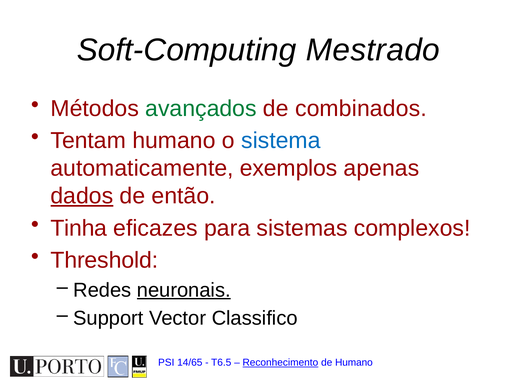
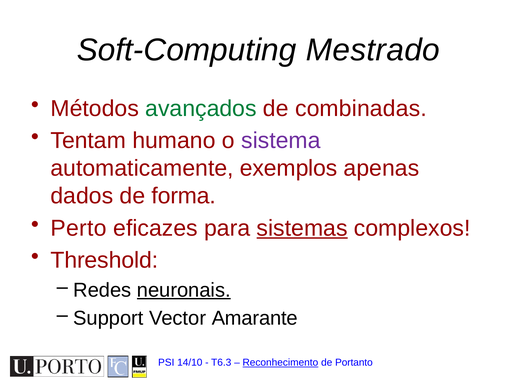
combinados: combinados -> combinadas (361, 109)
sistema colour: blue -> purple (281, 141)
dados underline: present -> none (82, 196)
então: então -> forma (184, 196)
Tinha: Tinha -> Perto (79, 228)
sistemas underline: none -> present (302, 228)
Classifico: Classifico -> Amarante (255, 319)
14/65: 14/65 -> 14/10 (190, 363)
T6.5: T6.5 -> T6.3 (221, 363)
de Humano: Humano -> Portanto (354, 363)
